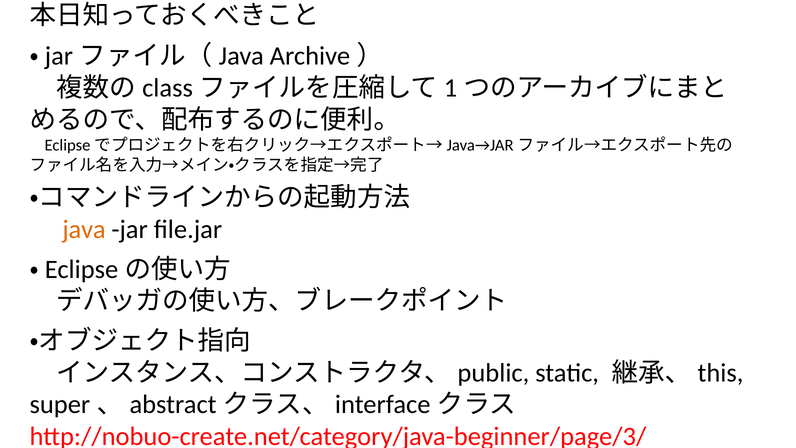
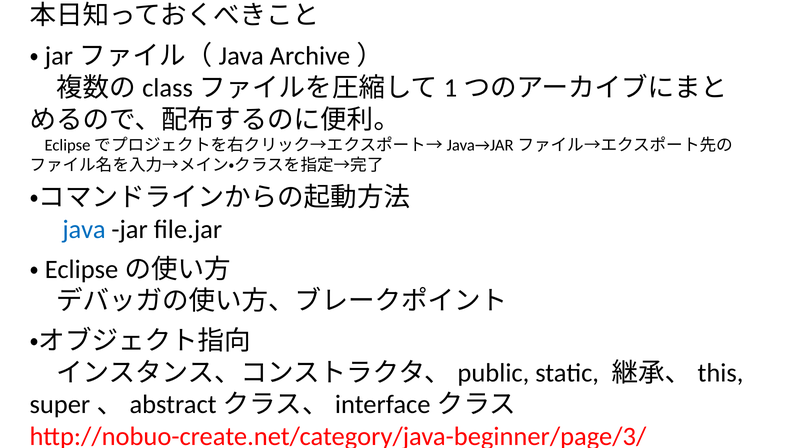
java colour: orange -> blue (84, 229)
